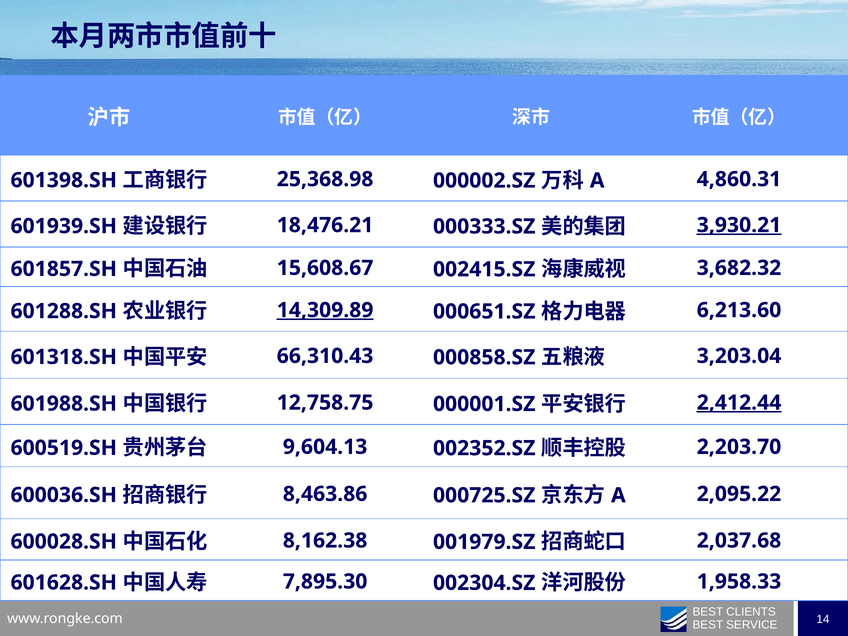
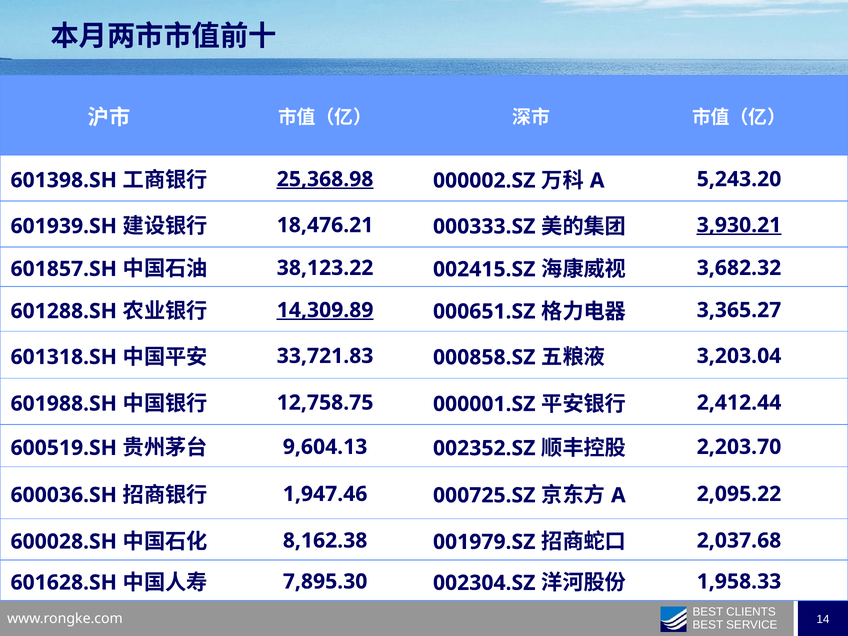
25,368.98 underline: none -> present (325, 179)
4,860.31: 4,860.31 -> 5,243.20 (739, 179)
15,608.67: 15,608.67 -> 38,123.22 (325, 268)
6,213.60: 6,213.60 -> 3,365.27 (739, 310)
66,310.43: 66,310.43 -> 33,721.83 (325, 356)
2,412.44 underline: present -> none (739, 403)
8,463.86: 8,463.86 -> 1,947.46 (325, 494)
